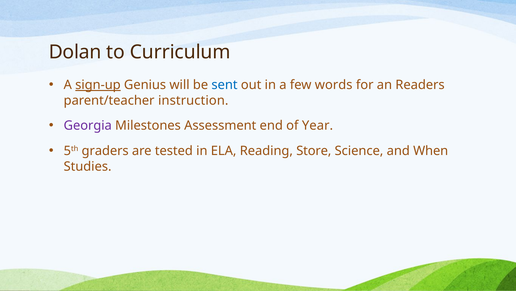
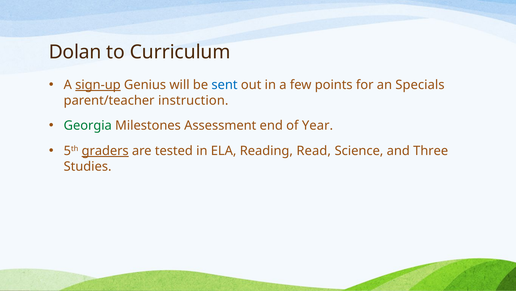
words: words -> points (334, 85)
Readers: Readers -> Specials (420, 85)
Georgia colour: purple -> green (88, 125)
graders underline: none -> present (105, 151)
Store: Store -> Read (314, 151)
When: When -> Three (431, 151)
